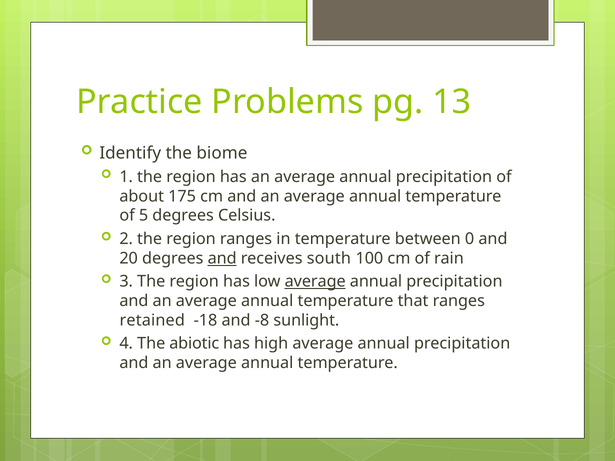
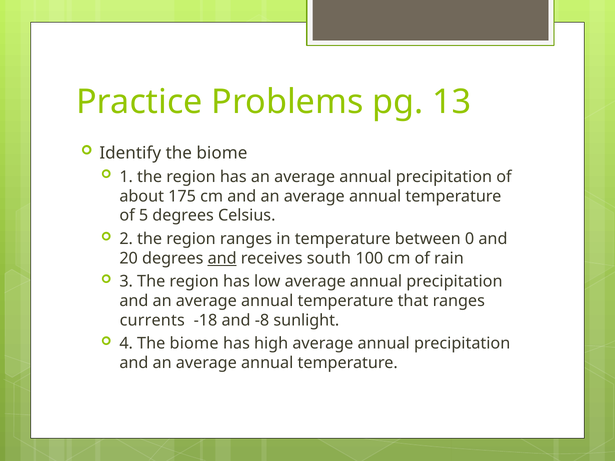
average underline: present -> none (315, 282)
retained: retained -> currents (152, 321)
4 The abiotic: abiotic -> biome (194, 344)
